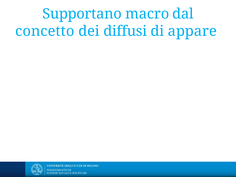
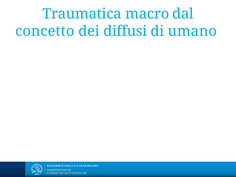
Supportano: Supportano -> Traumatica (82, 14)
appare: appare -> umano (192, 31)
